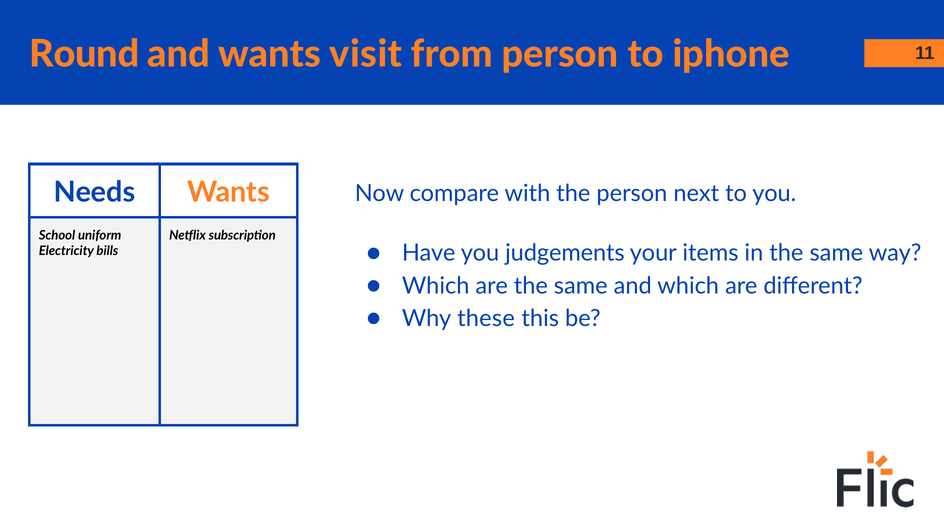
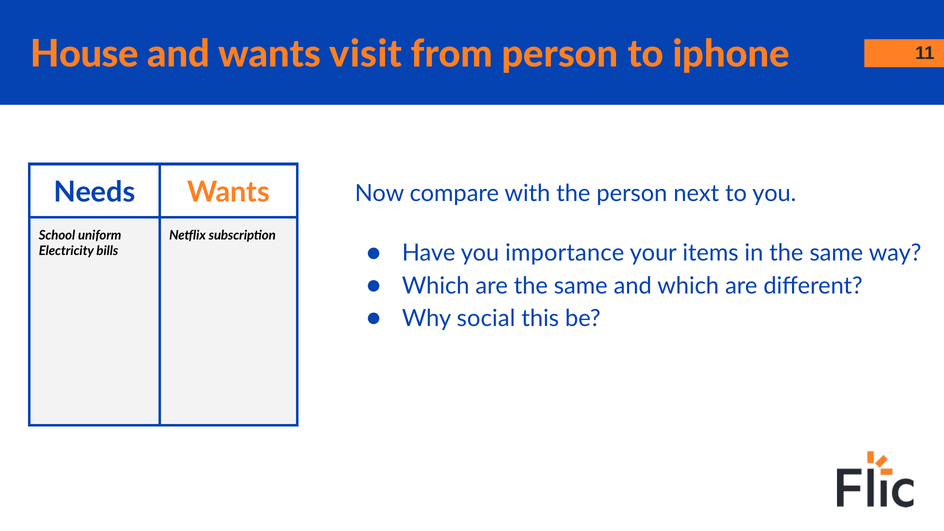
Round: Round -> House (84, 54)
judgements: judgements -> importance (565, 253)
these: these -> social (486, 318)
